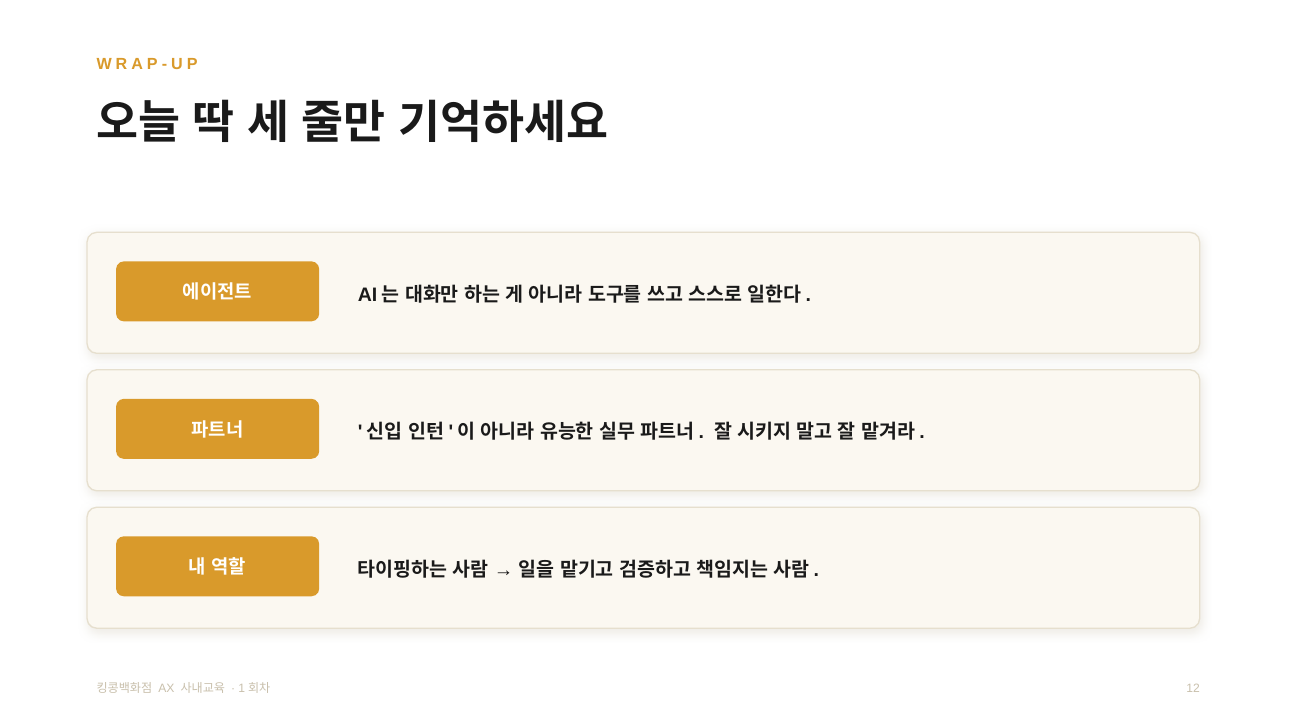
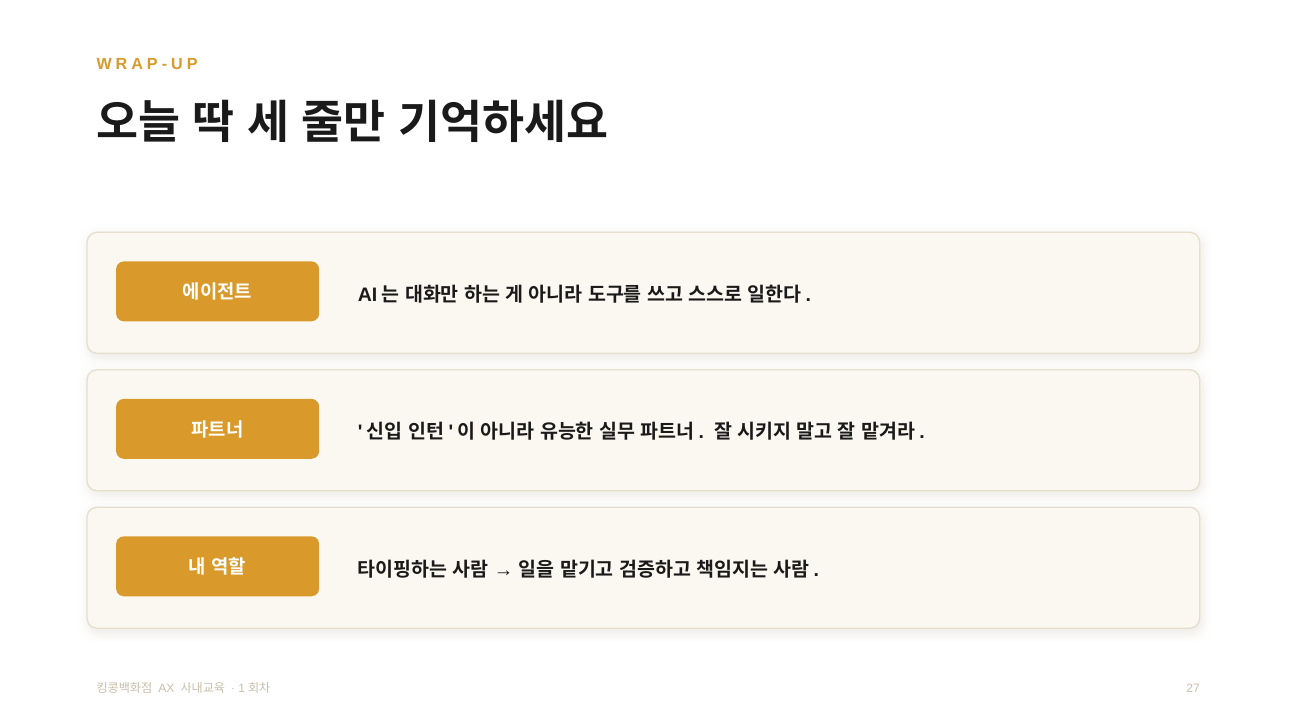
12: 12 -> 27 (1193, 688)
